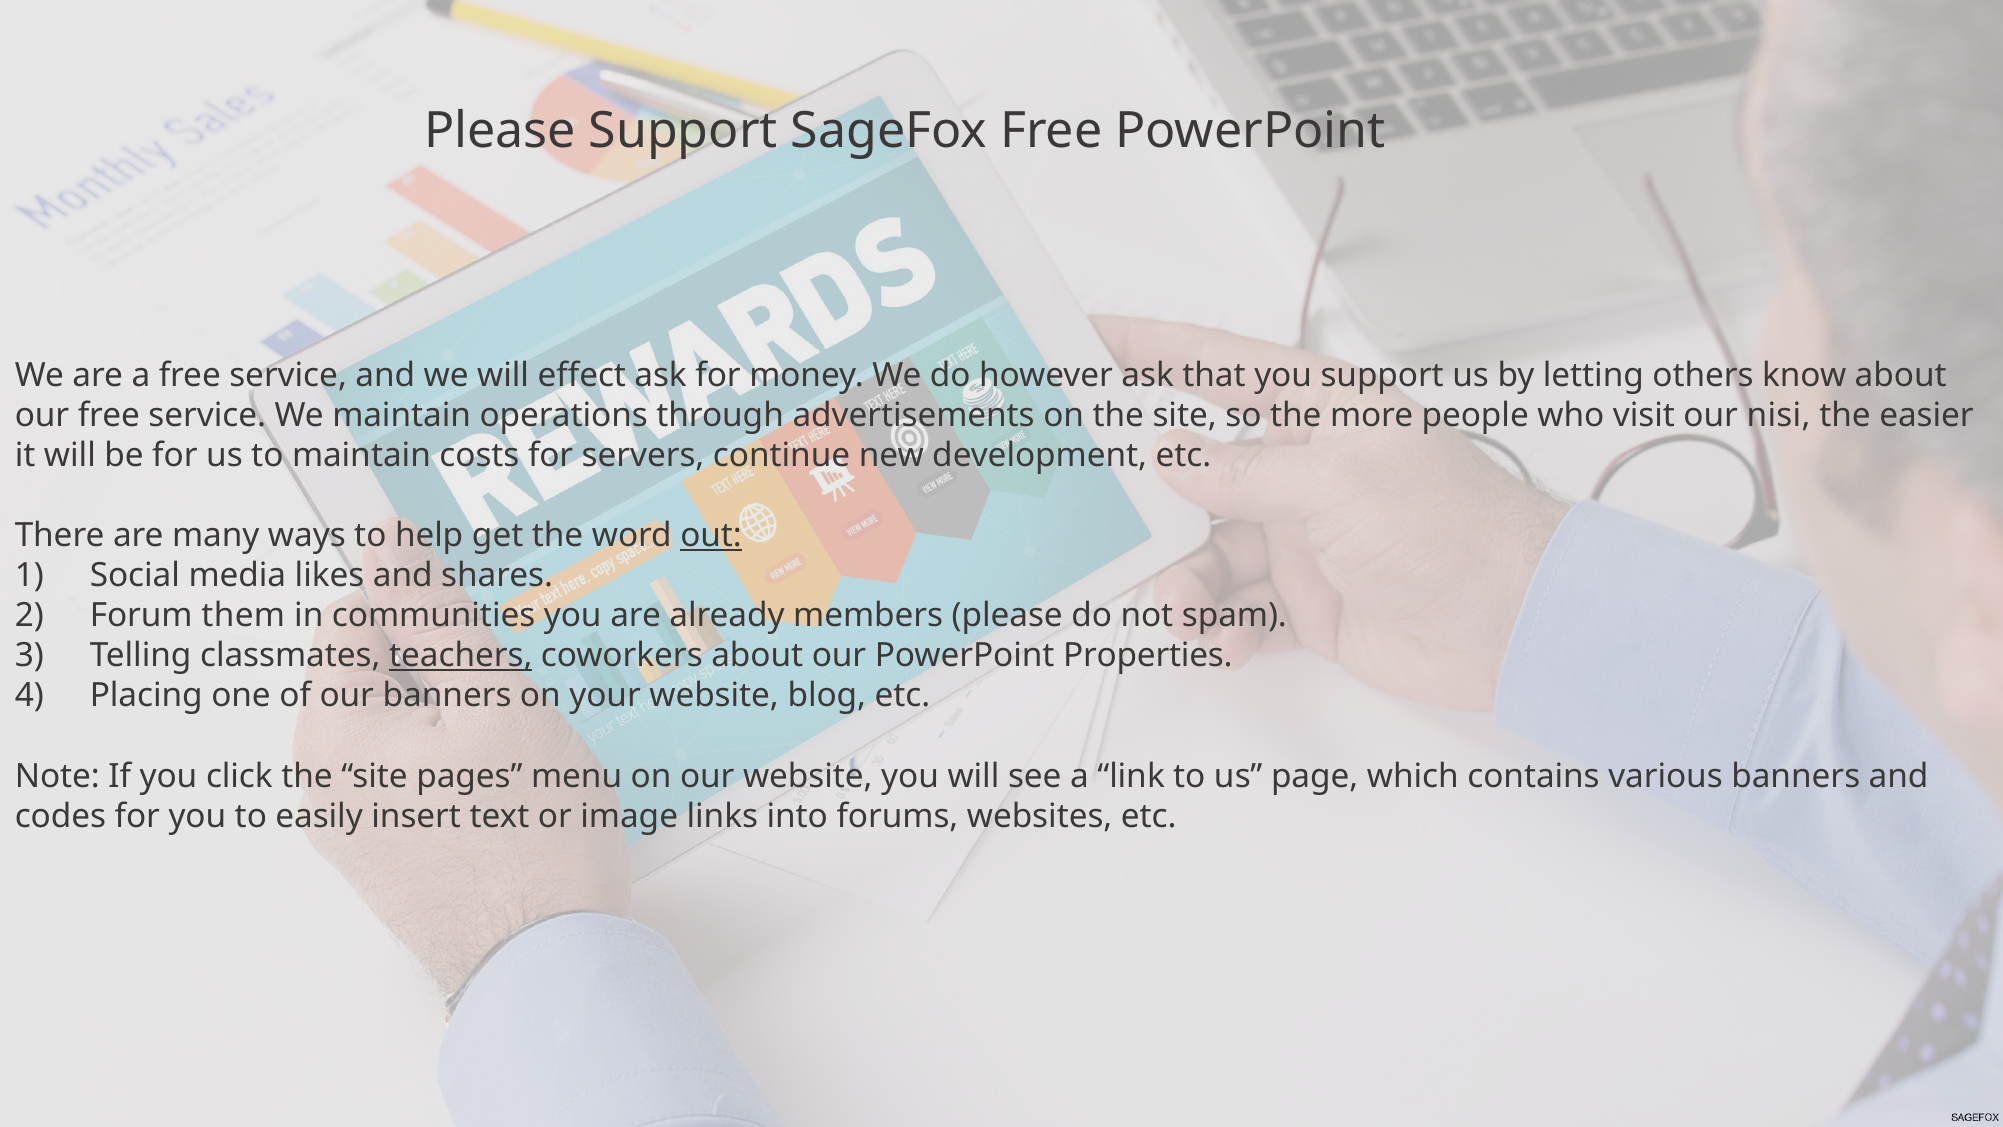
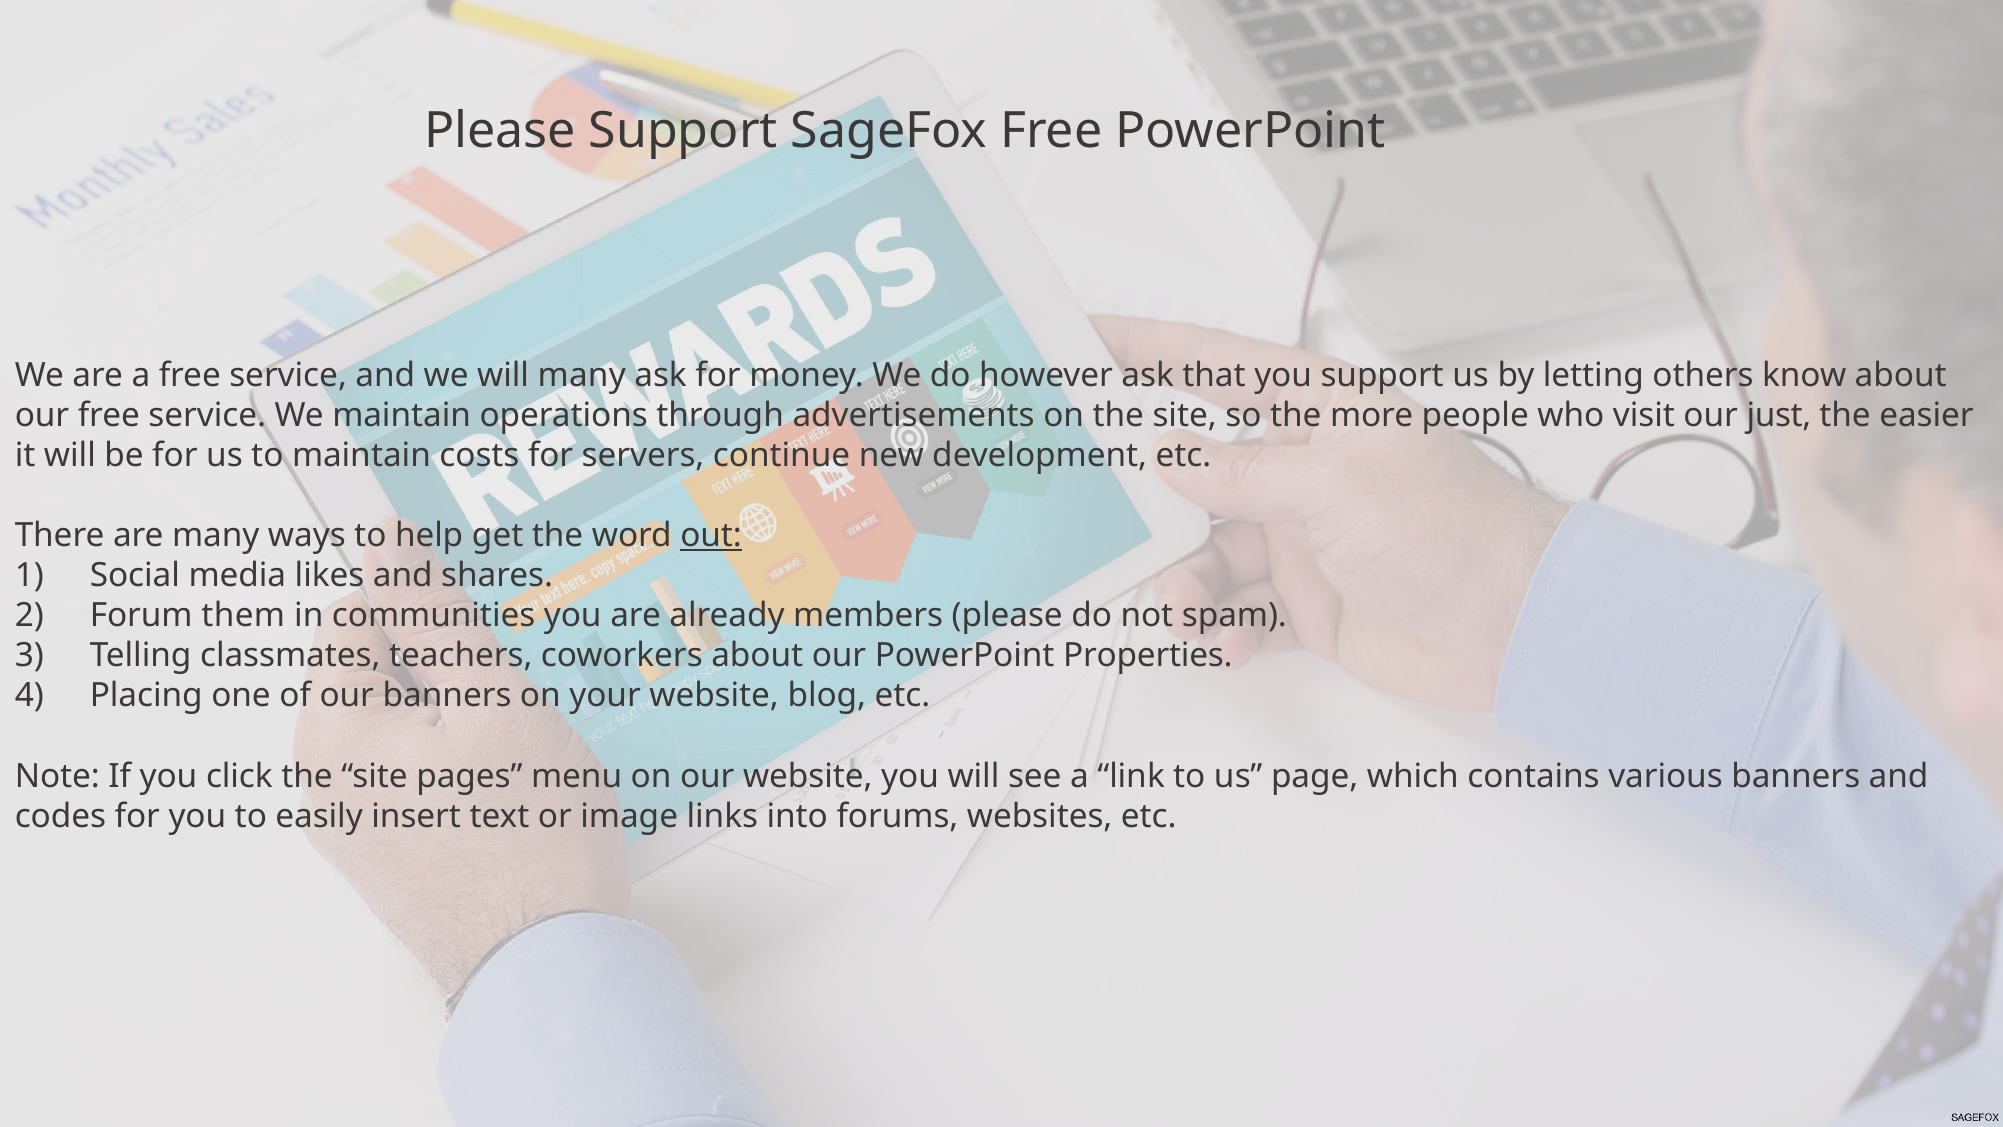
will effect: effect -> many (582, 375)
nisi: nisi -> just (1779, 415)
teachers underline: present -> none (461, 656)
